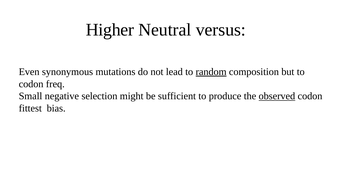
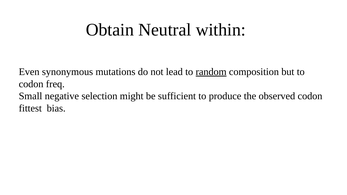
Higher: Higher -> Obtain (110, 30)
versus: versus -> within (221, 30)
observed underline: present -> none (277, 96)
